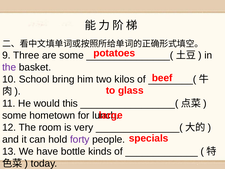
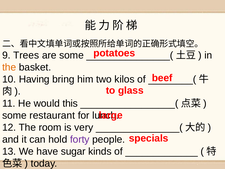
Three: Three -> Trees (26, 55)
the colour: purple -> orange (9, 67)
School: School -> Having (34, 79)
hometown: hometown -> restaurant (52, 115)
bottle: bottle -> sugar (73, 151)
